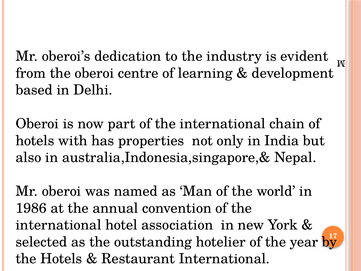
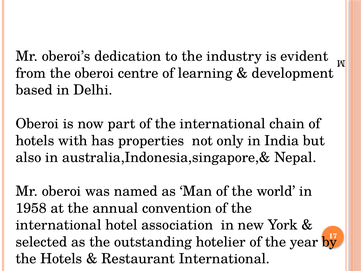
1986: 1986 -> 1958 (31, 208)
